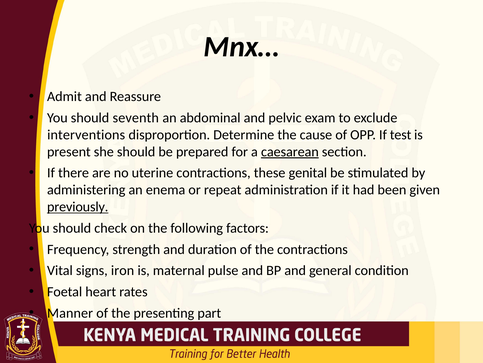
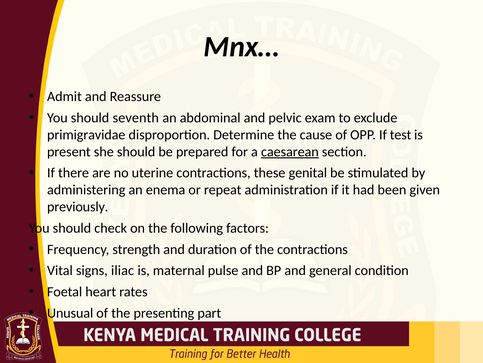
interventions: interventions -> primigravidae (86, 135)
previously underline: present -> none (78, 206)
iron: iron -> iliac (123, 270)
Manner: Manner -> Unusual (70, 312)
